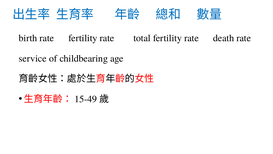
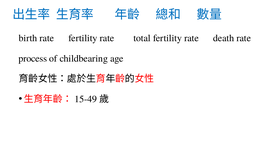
service: service -> process (33, 58)
